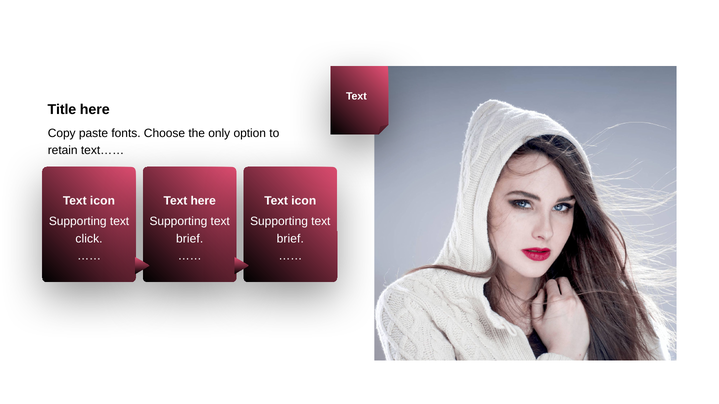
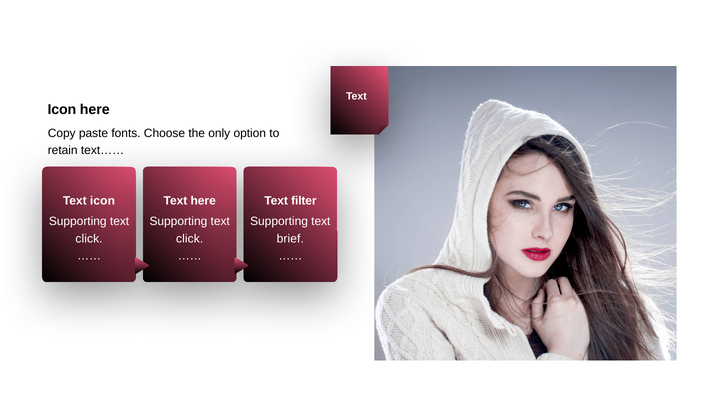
Title: Title -> Icon (62, 110)
icon: icon -> filter (304, 201)
brief: brief -> click (190, 239)
